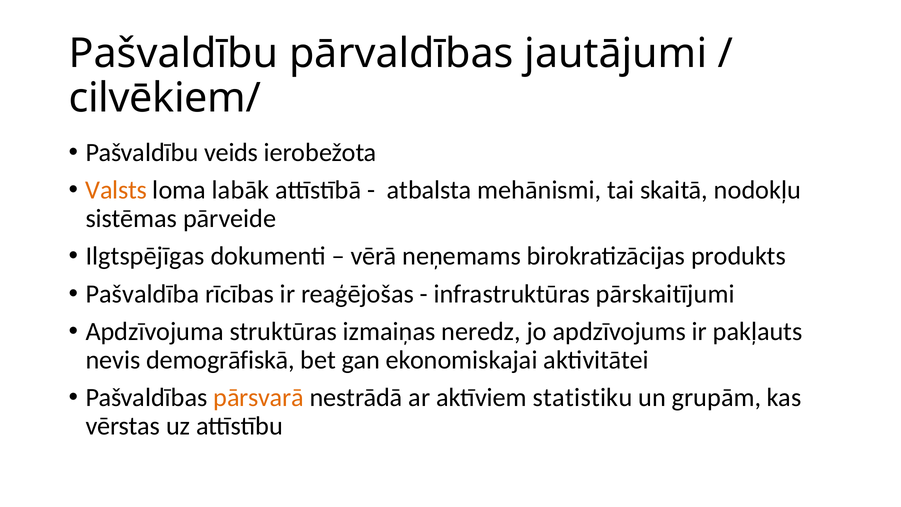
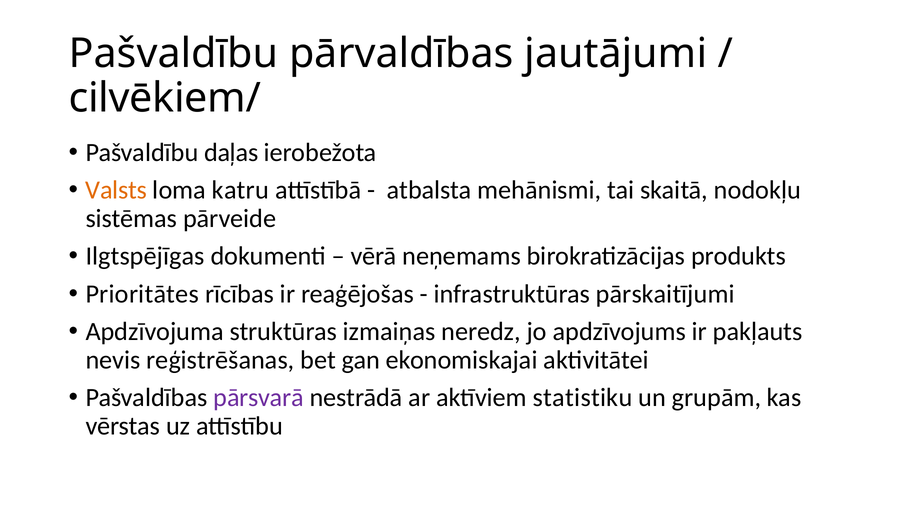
veids: veids -> daļas (231, 152)
labāk: labāk -> katru (241, 190)
Pašvaldība: Pašvaldība -> Prioritātes (142, 294)
demogrāfiskā: demogrāfiskā -> reģistrēšanas (220, 360)
pārsvarā colour: orange -> purple (259, 398)
